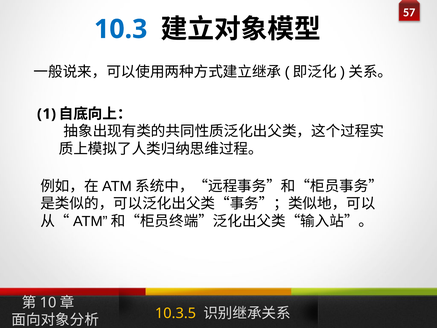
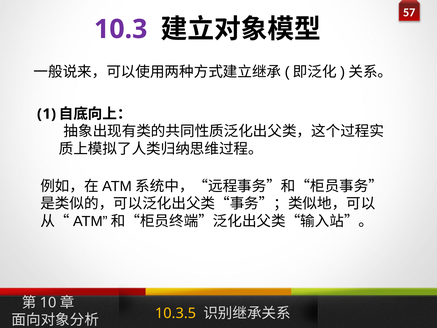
10.3 colour: blue -> purple (121, 29)
